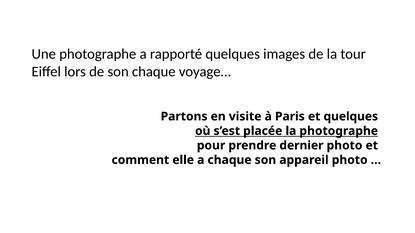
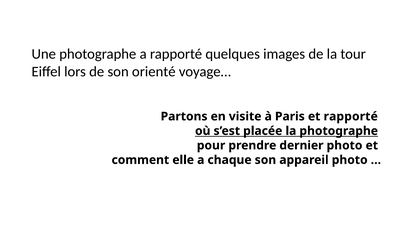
son chaque: chaque -> orienté (154, 72)
et quelques: quelques -> rapporté (351, 117)
